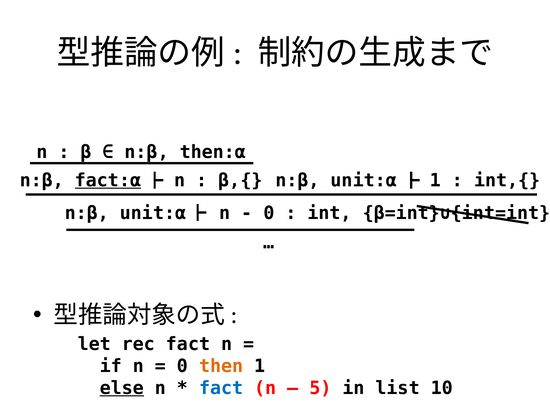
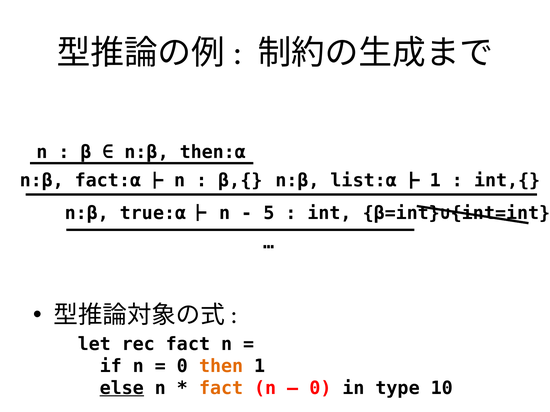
fact:α underline: present -> none (108, 181)
β,{ n:β unit:α: unit:α -> list:α (364, 181)
unit:α: unit:α -> true:α (153, 213)
0: 0 -> 5 (269, 213)
fact colour: blue -> orange (221, 389)
5: 5 -> 0 (320, 389)
list: list -> type (398, 389)
